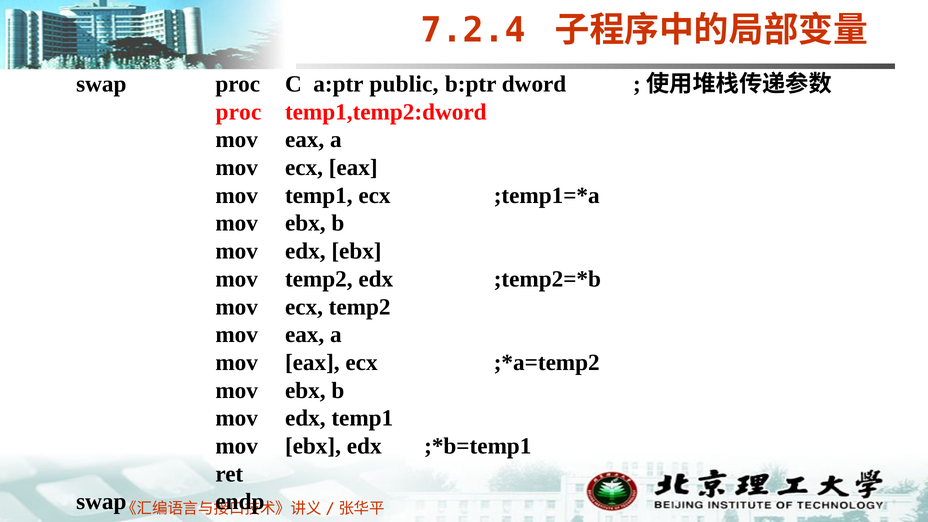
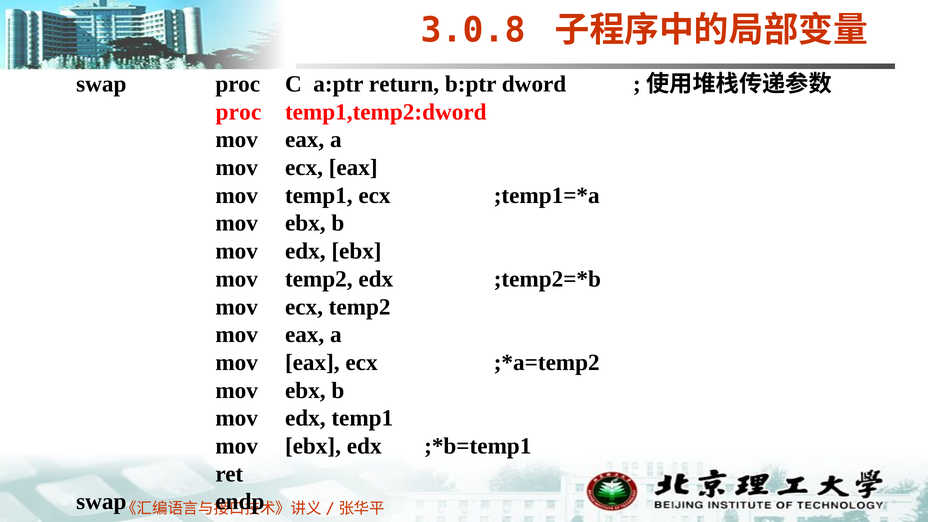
7.2.4: 7.2.4 -> 3.0.8 (473, 30)
public: public -> return (404, 84)
